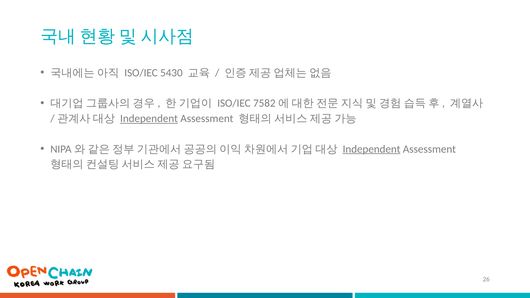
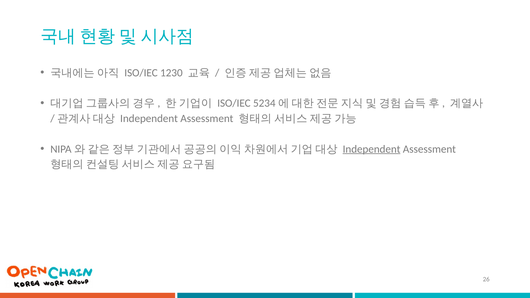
5430: 5430 -> 1230 (171, 73)
7582: 7582 -> 5234 (264, 103)
Independent underline: present -> none (149, 119)
